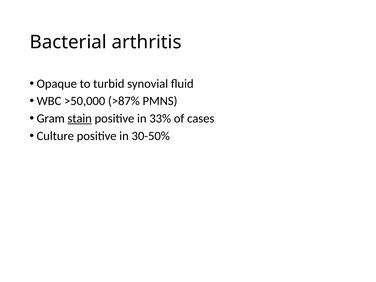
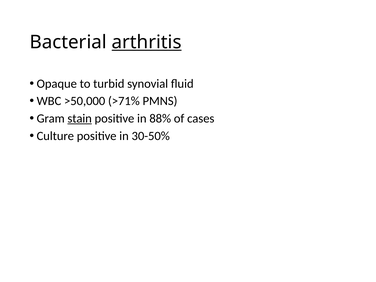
arthritis underline: none -> present (147, 42)
>87%: >87% -> >71% (124, 101)
33%: 33% -> 88% (160, 119)
